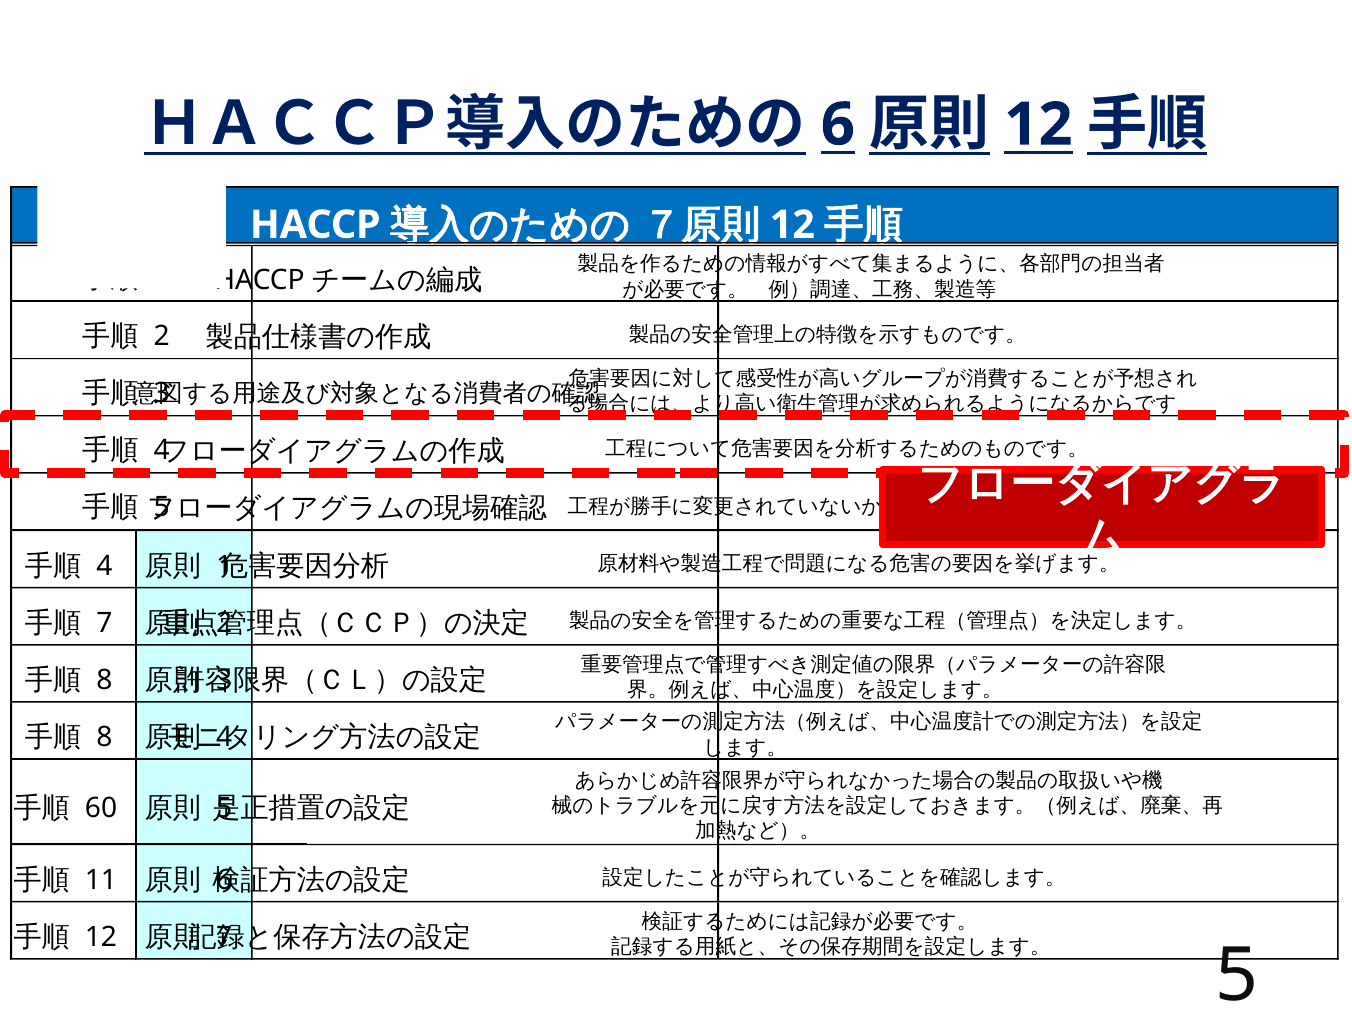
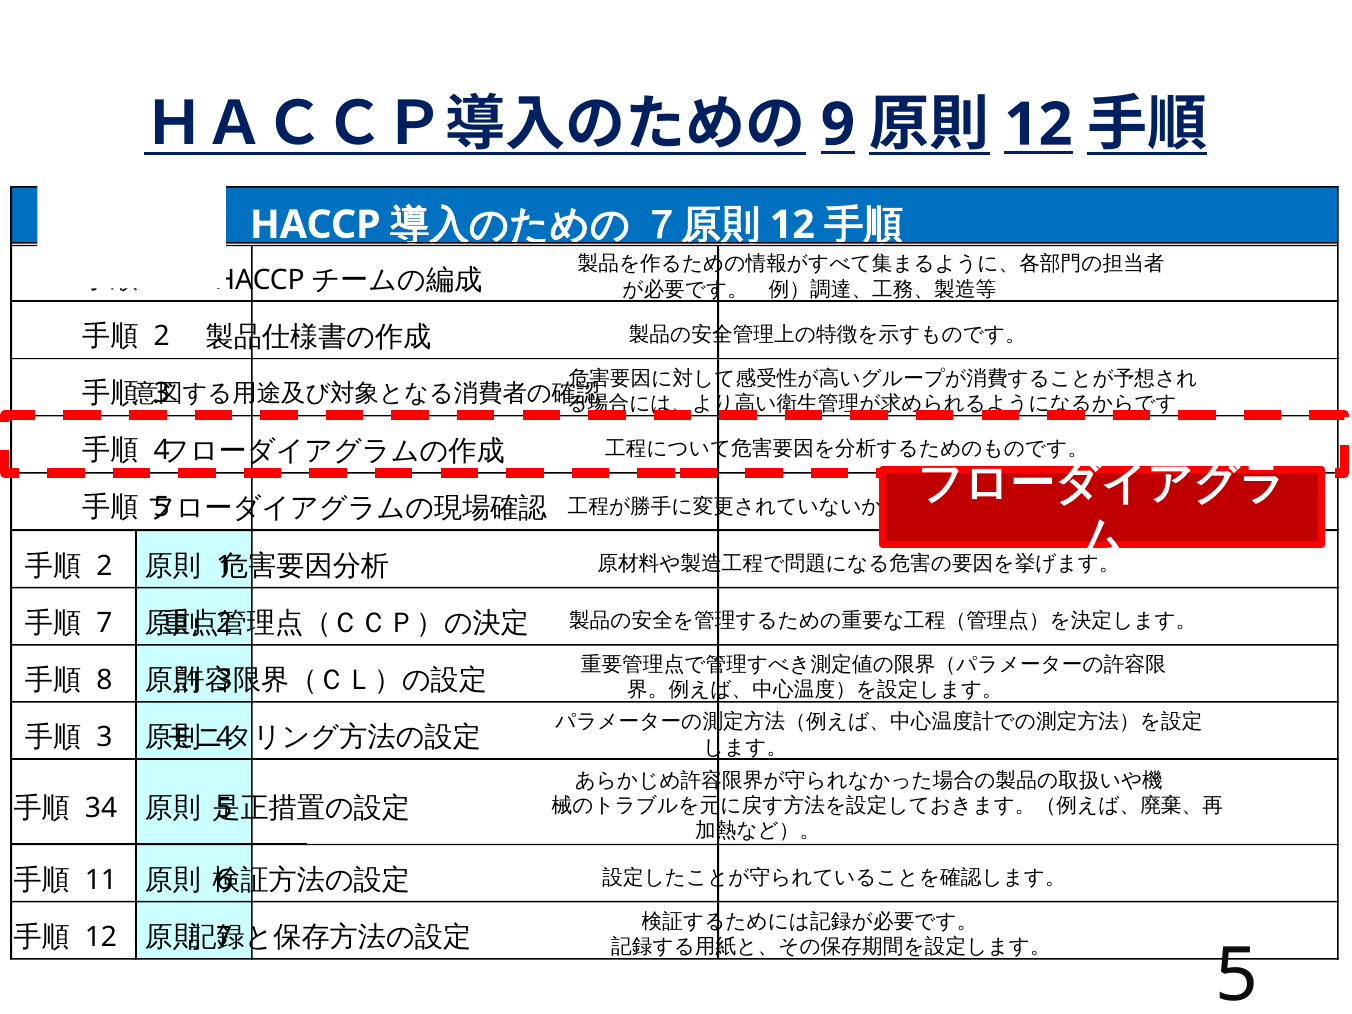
6: 6 -> 9 (838, 125)
4: 4 -> 2 (104, 566)
8: 8 -> 3 (104, 738)
60: 60 -> 34 (101, 808)
